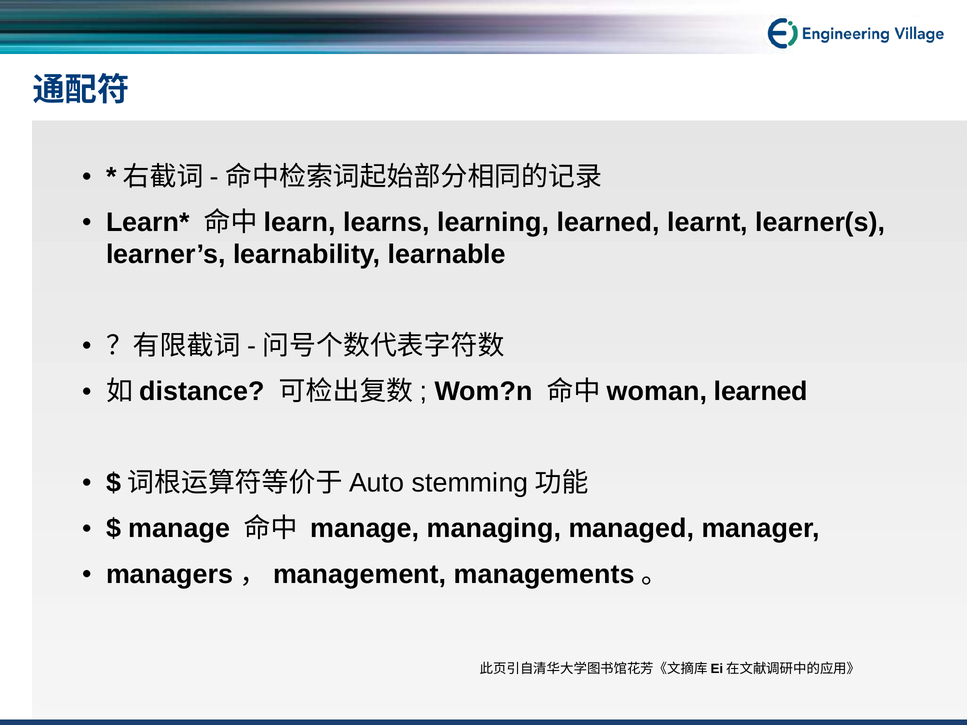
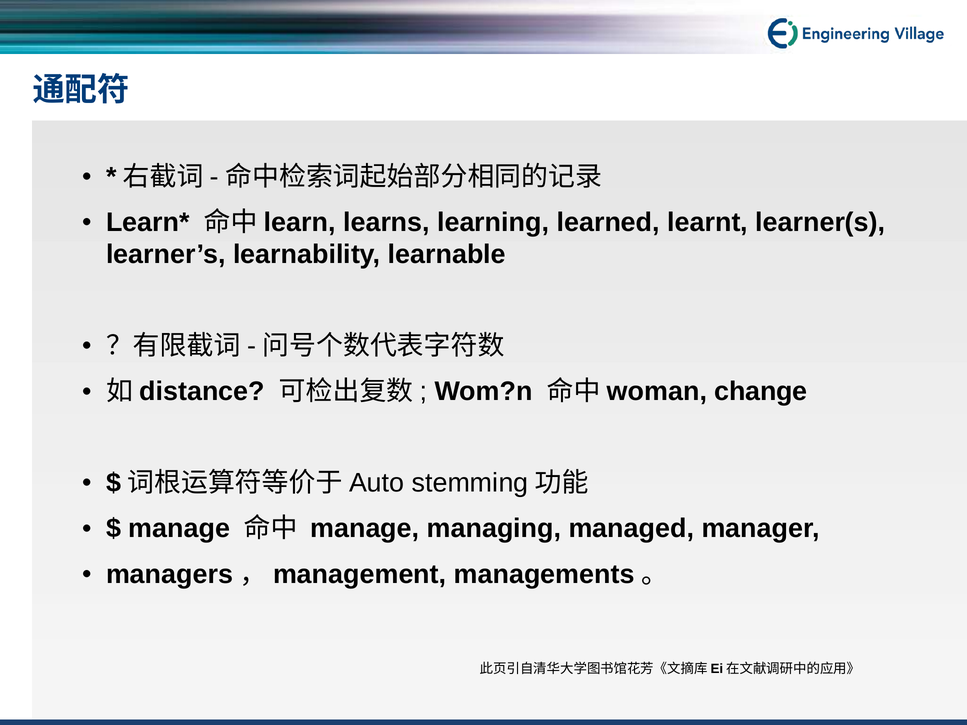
learned: learned -> change (761, 392)
